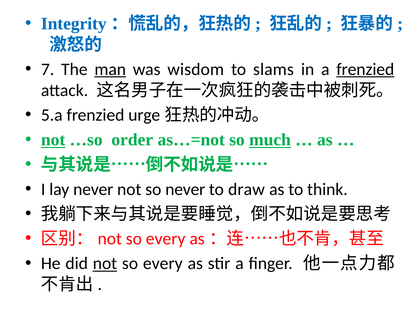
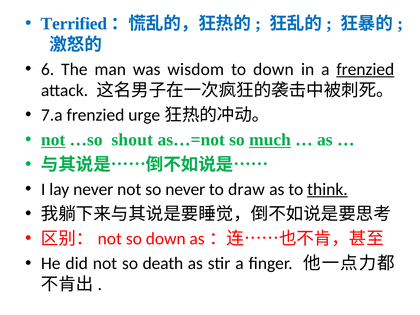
Integrity: Integrity -> Terrified (74, 24)
7: 7 -> 6 (48, 69)
man underline: present -> none (110, 69)
to slams: slams -> down (273, 69)
5.a: 5.a -> 7.a (52, 115)
order: order -> shout (132, 140)
think underline: none -> present (327, 189)
every: every -> down (166, 239)
not underline: present -> none (105, 264)
every: every -> death (163, 264)
